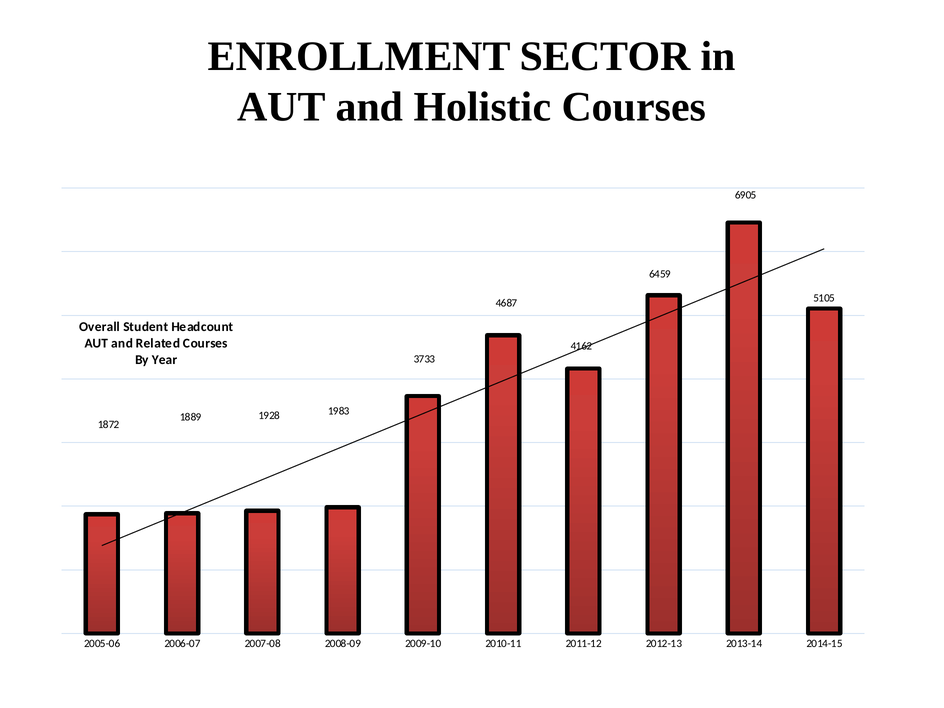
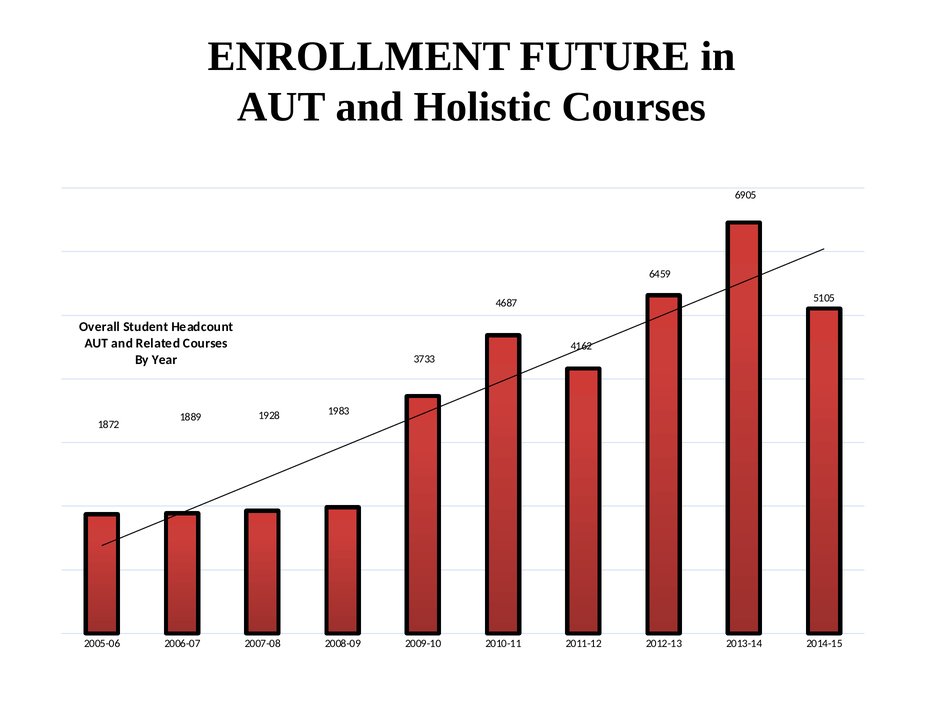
SECTOR: SECTOR -> FUTURE (605, 56)
